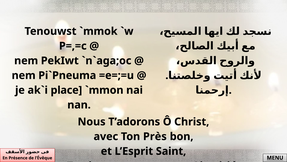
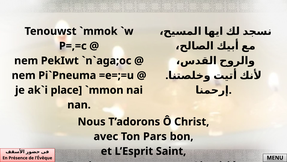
Près: Près -> Pars (155, 136)
